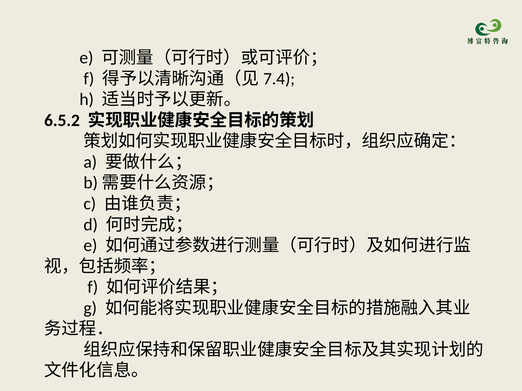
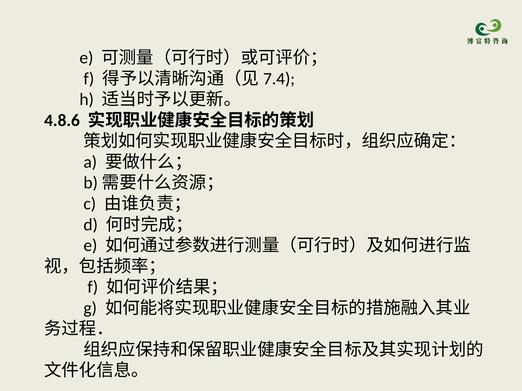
6.5.2: 6.5.2 -> 4.8.6 (62, 121)
